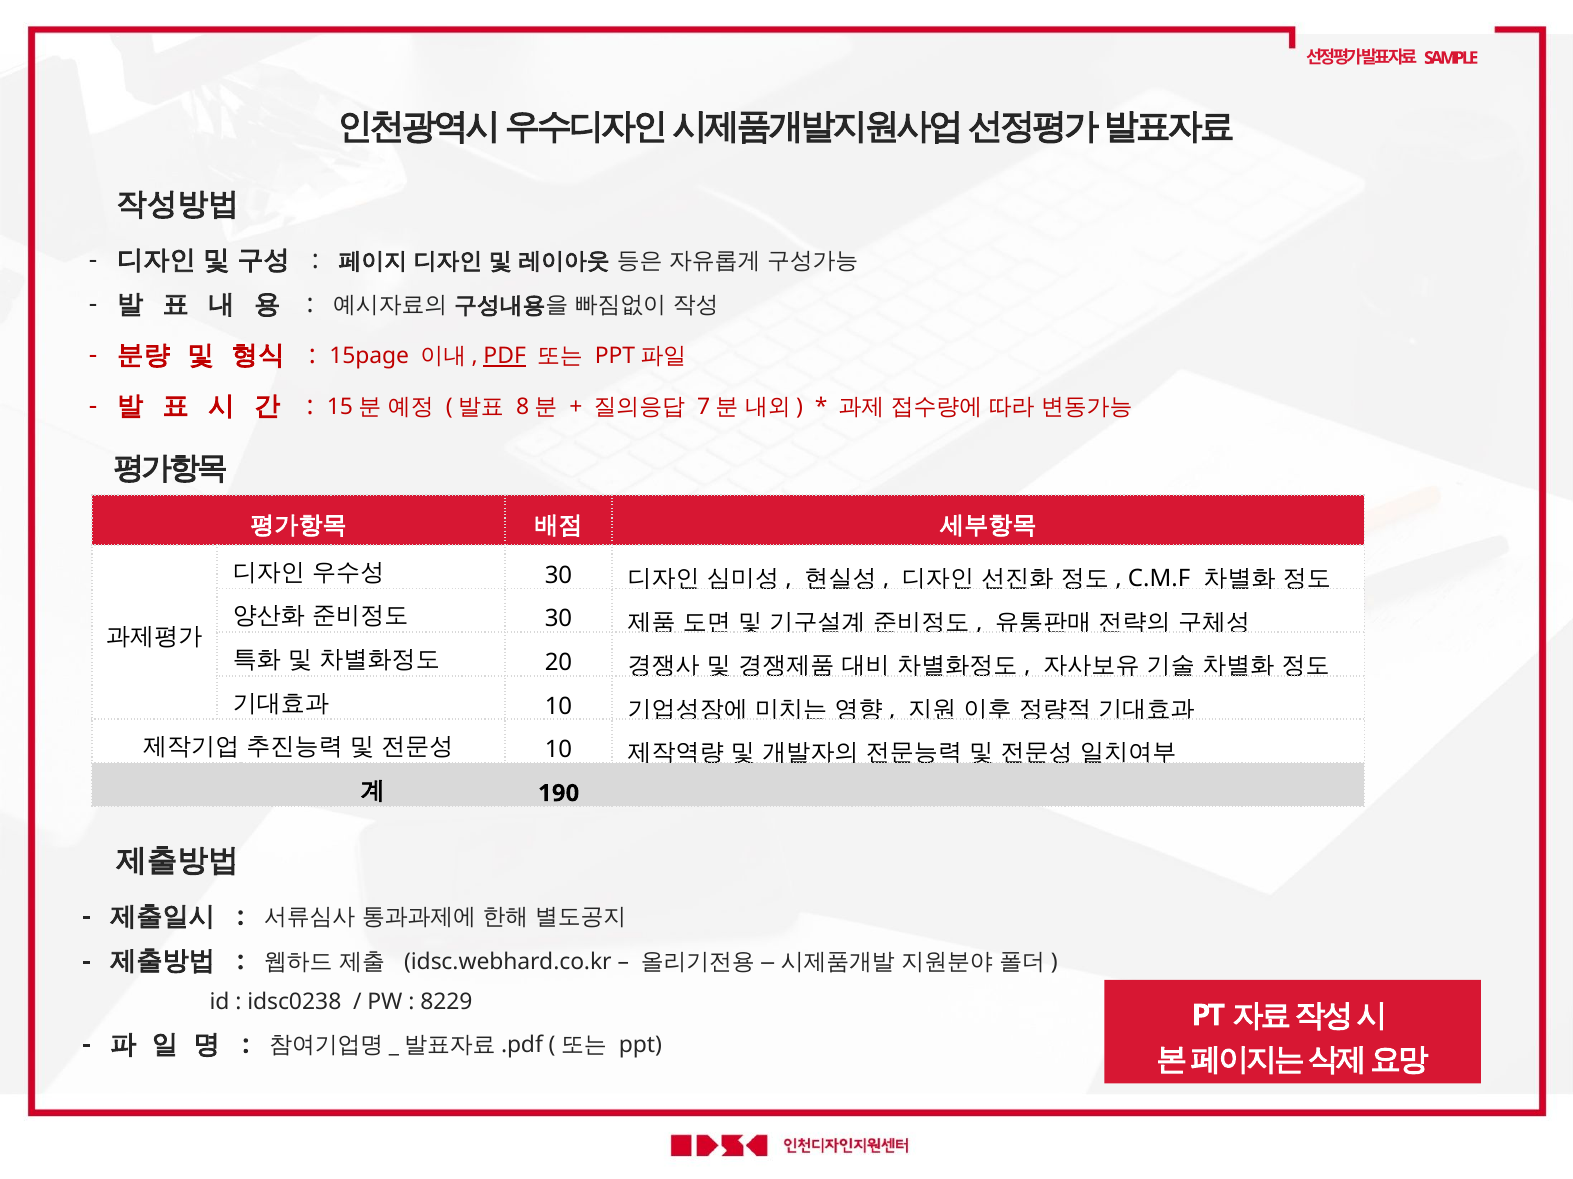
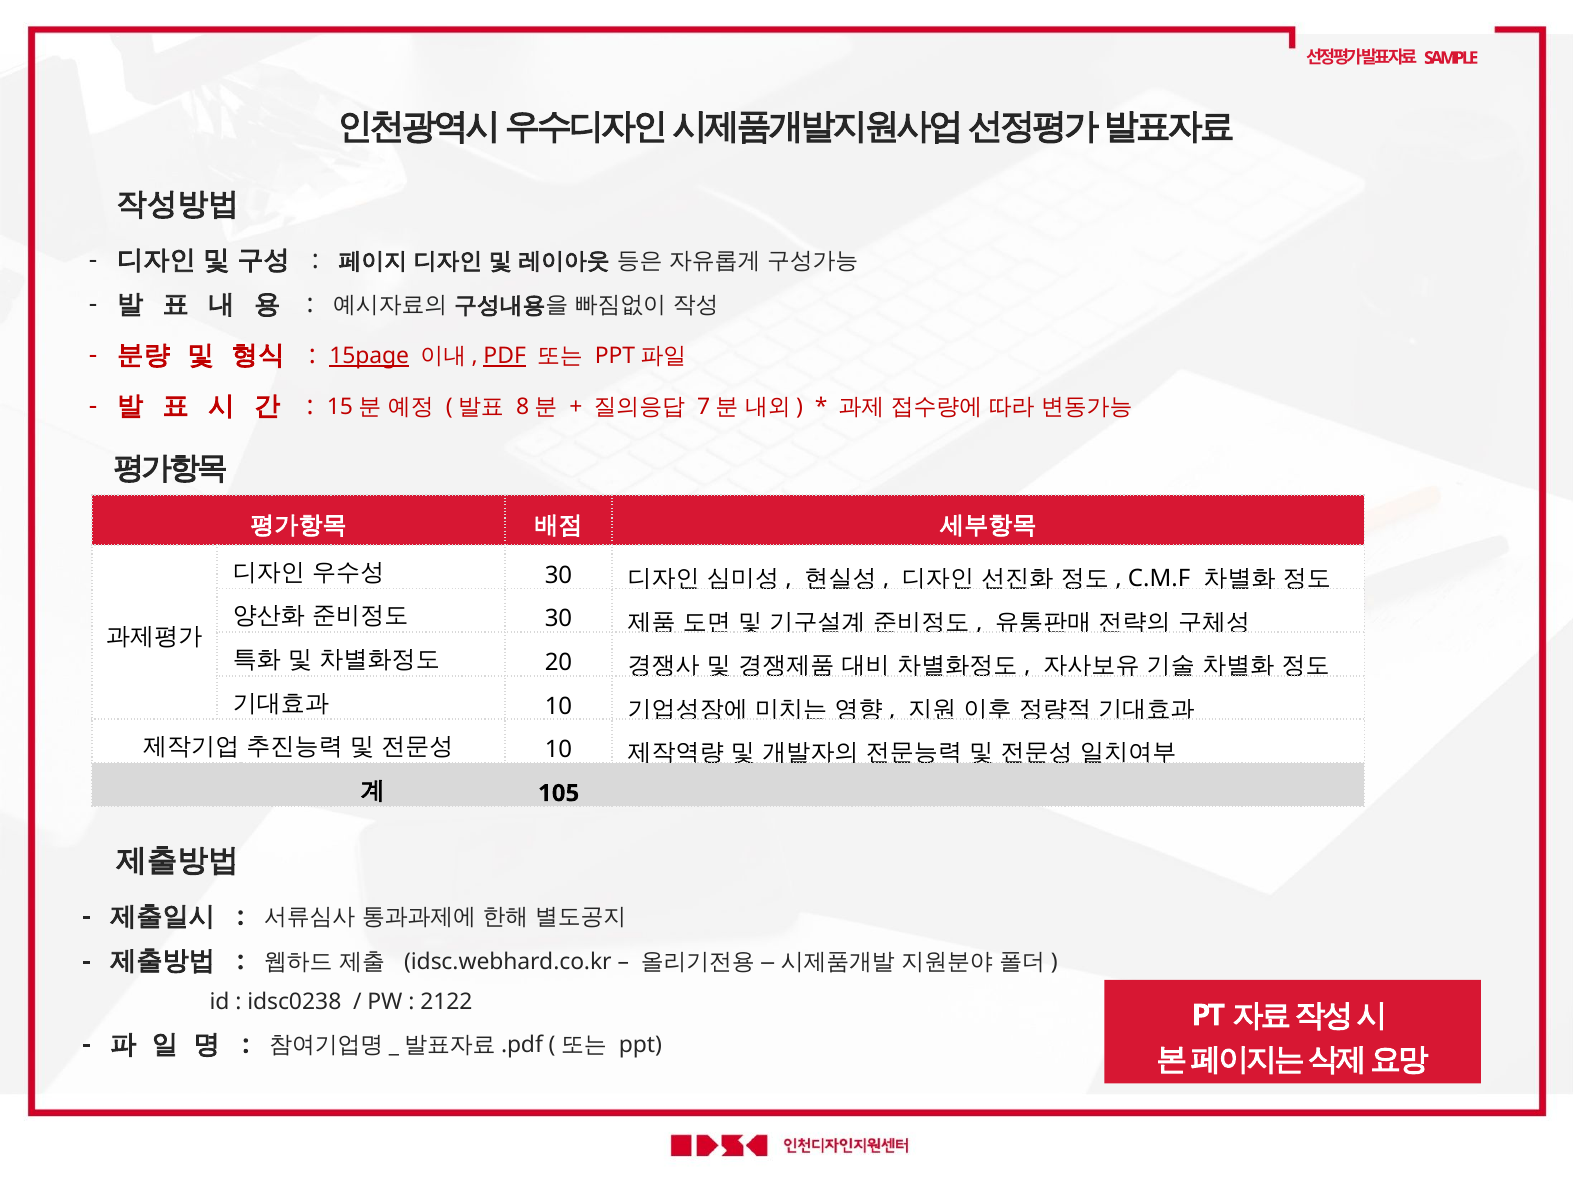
15page underline: none -> present (369, 356)
190: 190 -> 105 (559, 794)
8229: 8229 -> 2122 (446, 1002)
